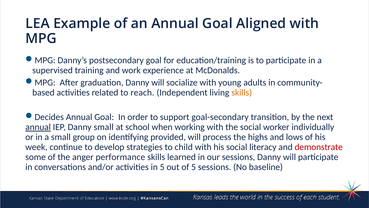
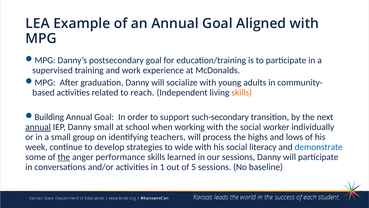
Decides: Decides -> Building (49, 117)
goal-secondary: goal-secondary -> such-secondary (220, 117)
provided: provided -> teachers (168, 137)
child: child -> wide (184, 147)
demonstrate colour: red -> blue (319, 147)
the underline: none -> present (64, 157)
in 5: 5 -> 1 (162, 167)
